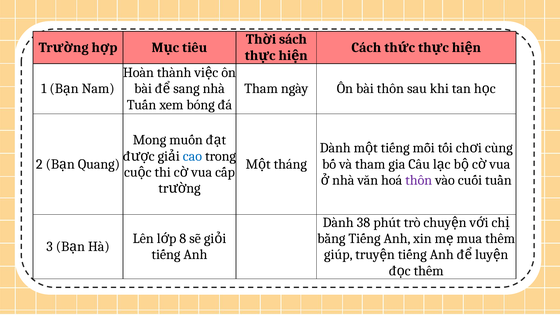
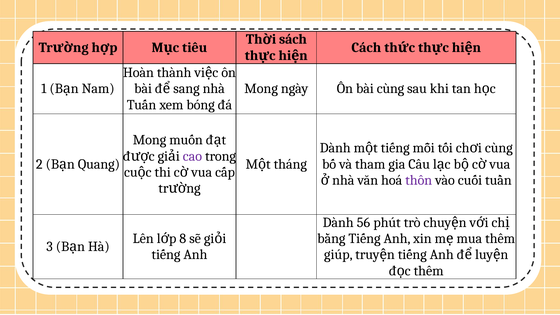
Tham: Tham -> Mong (261, 89)
bài thôn: thôn -> cùng (390, 89)
cao colour: blue -> purple (192, 156)
38: 38 -> 56 (363, 222)
